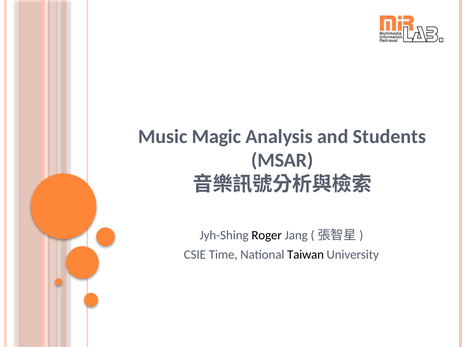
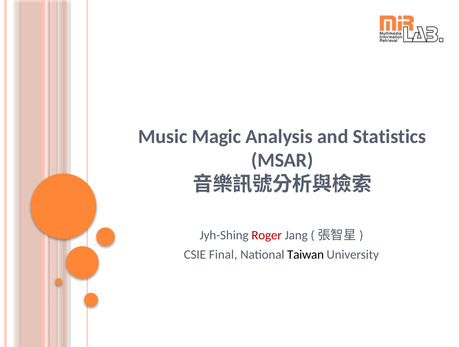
Students: Students -> Statistics (389, 136)
Roger colour: black -> red (267, 235)
Time: Time -> Final (223, 254)
